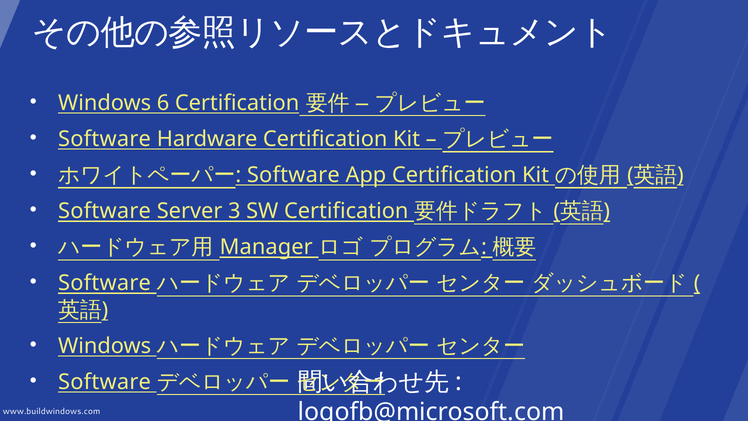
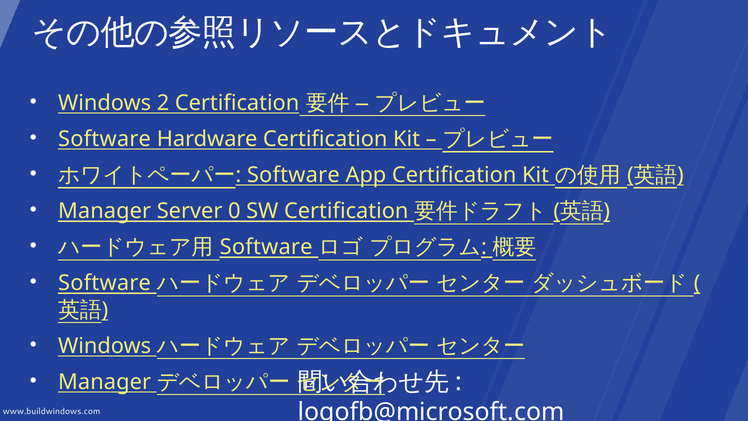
6: 6 -> 2 (163, 103)
Software: Software -> Manager (105, 211)
3: 3 -> 0 (234, 211)
Manager: Manager -> Software (266, 247)
Software: Software -> Manager (105, 382)
